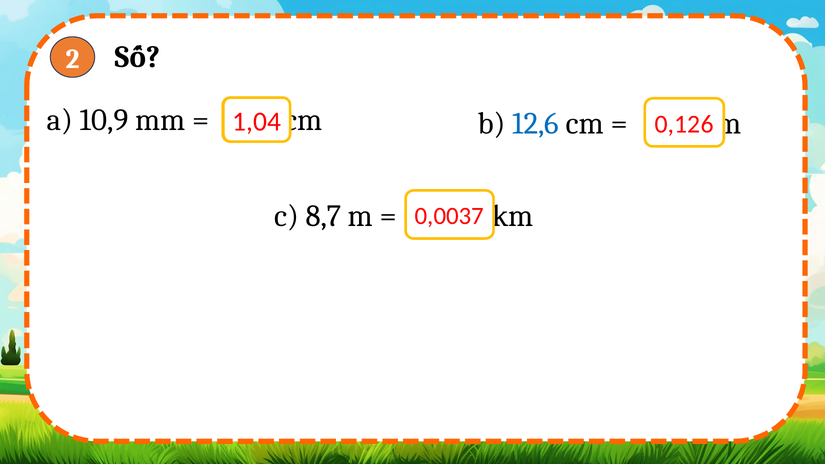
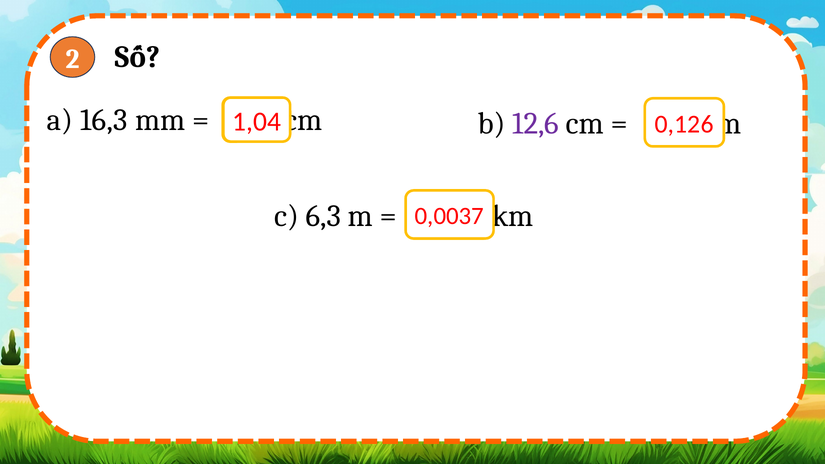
10,9: 10,9 -> 16,3 (104, 120)
12,6 colour: blue -> purple (536, 123)
8,7: 8,7 -> 6,3 (323, 216)
